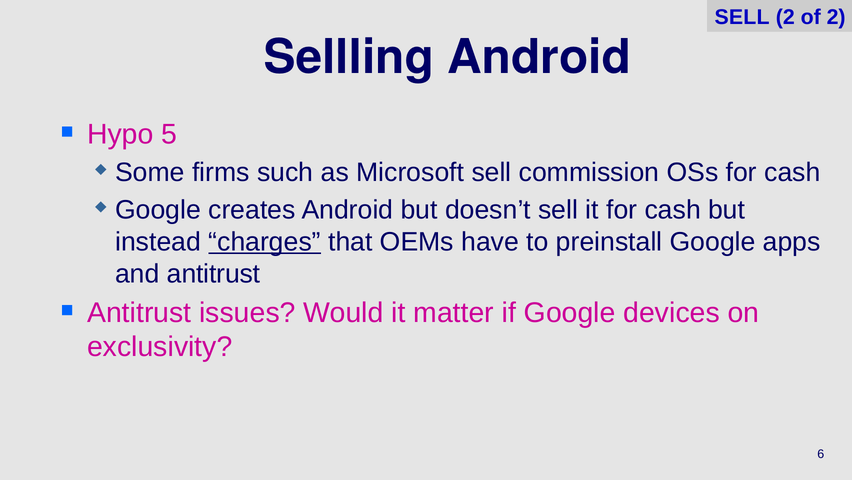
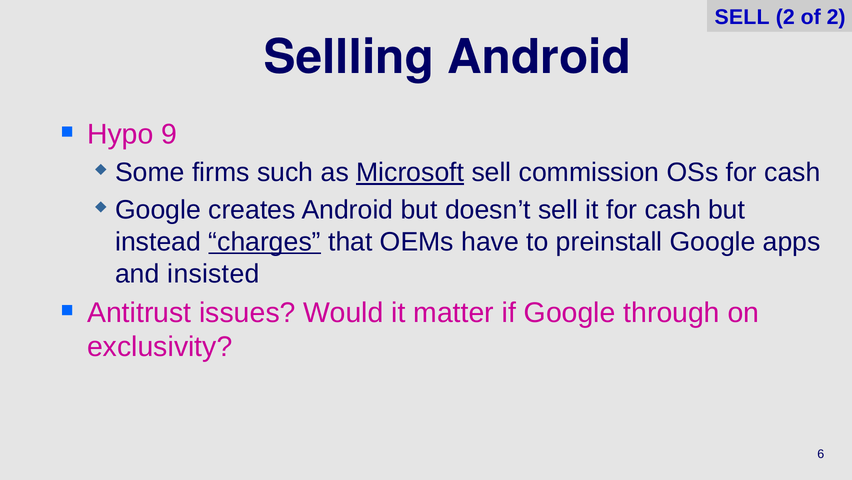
5: 5 -> 9 (169, 134)
Microsoft underline: none -> present (410, 172)
and antitrust: antitrust -> insisted (213, 273)
devices: devices -> through (672, 312)
